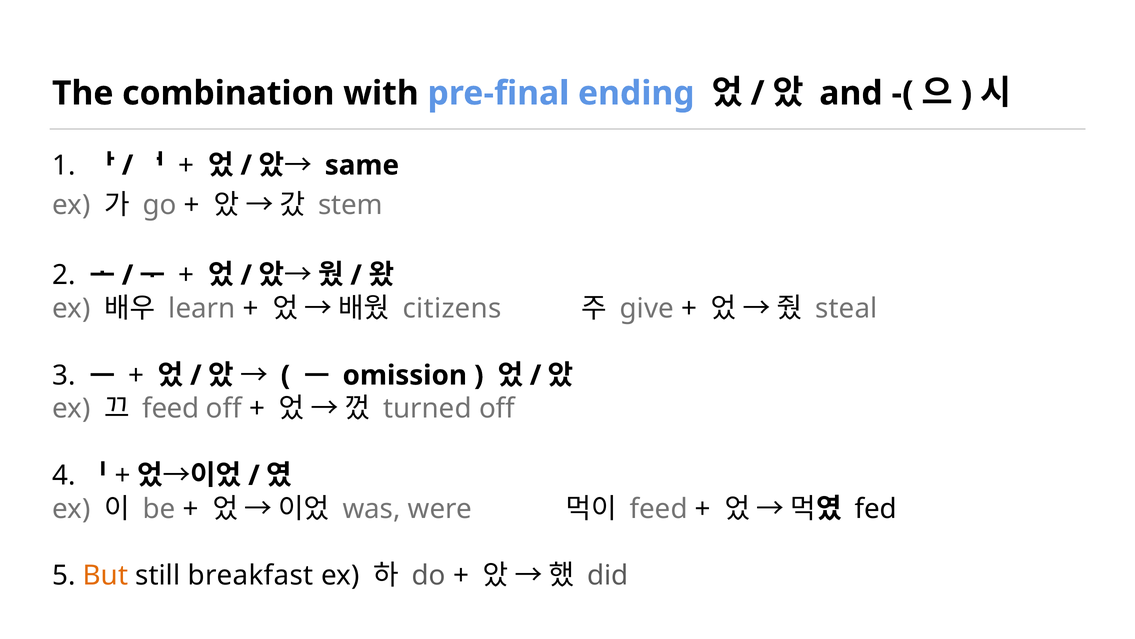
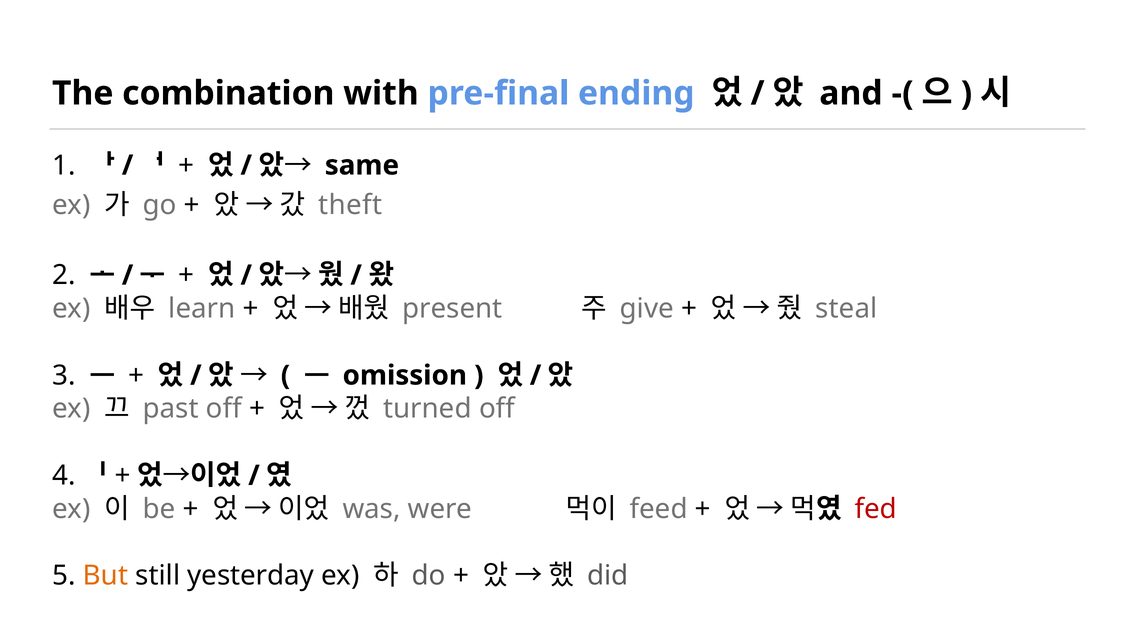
stem: stem -> theft (350, 205)
citizens: citizens -> present (452, 308)
feed: feed -> past (171, 408)
fed colour: black -> red (876, 508)
breakfast: breakfast -> yesterday (251, 575)
